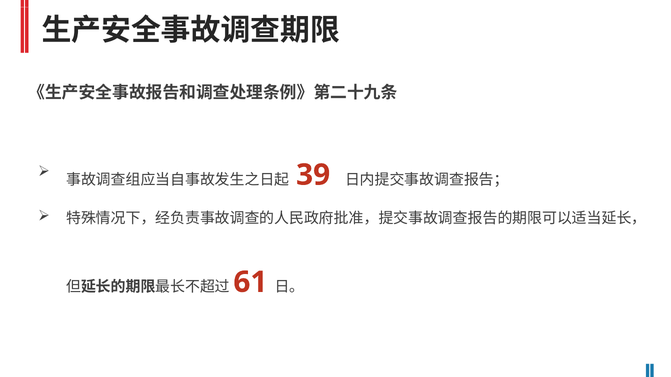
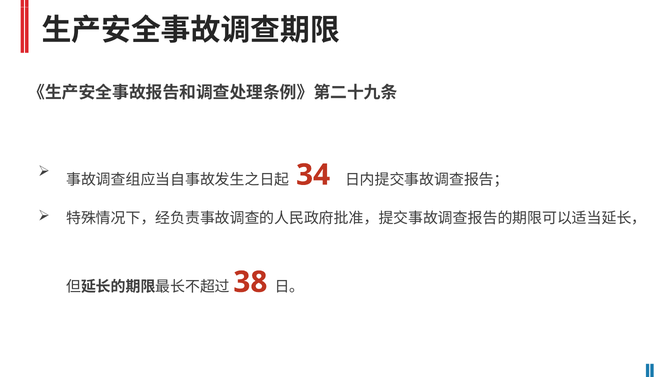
39: 39 -> 34 (313, 175)
61: 61 -> 38 (250, 282)
